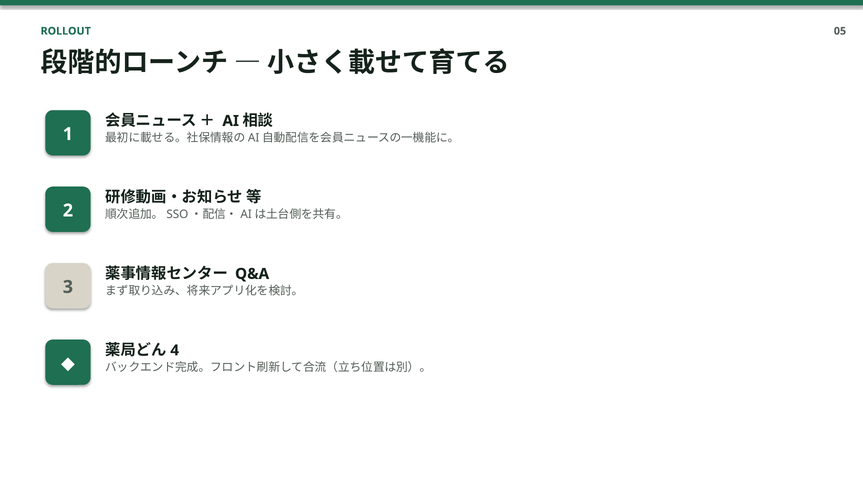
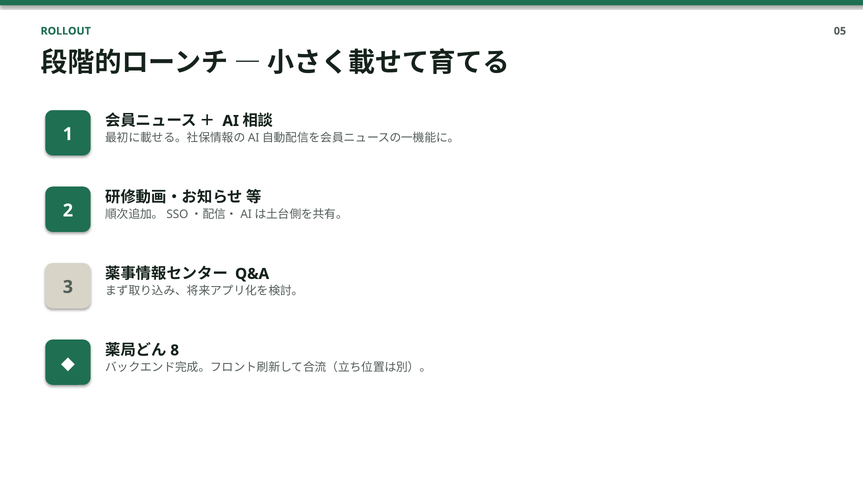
4: 4 -> 8 (175, 350)
